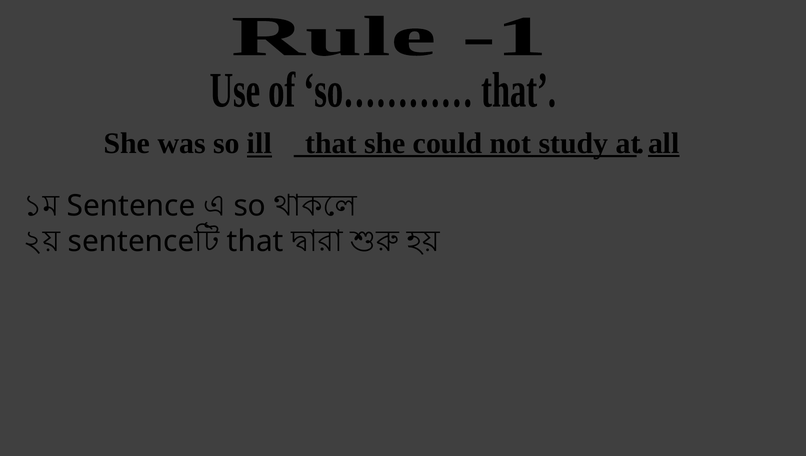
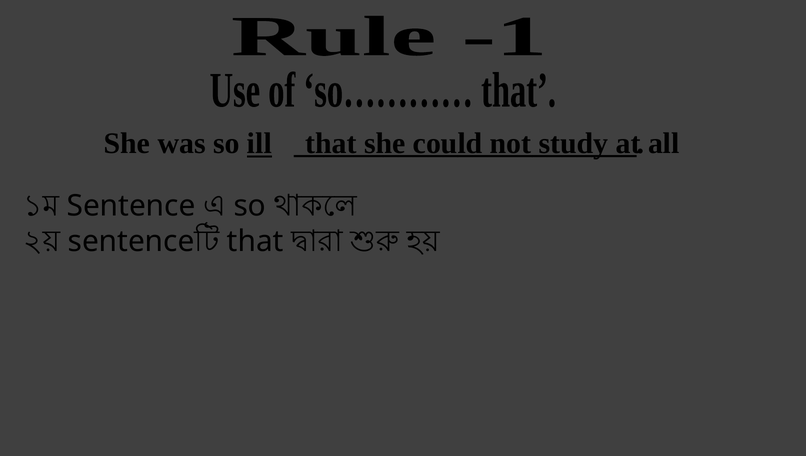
all underline: present -> none (664, 144)
